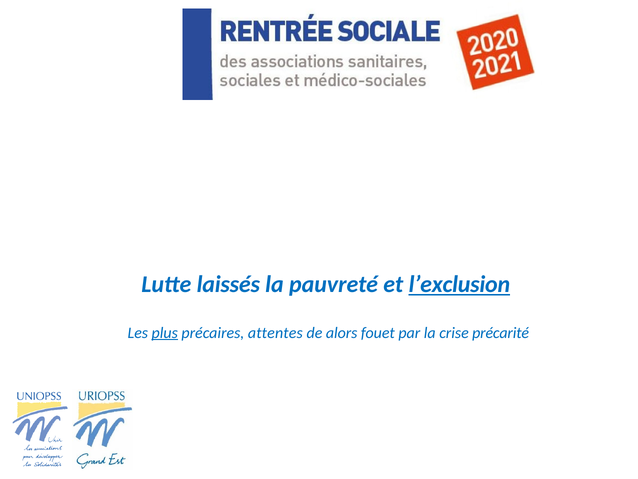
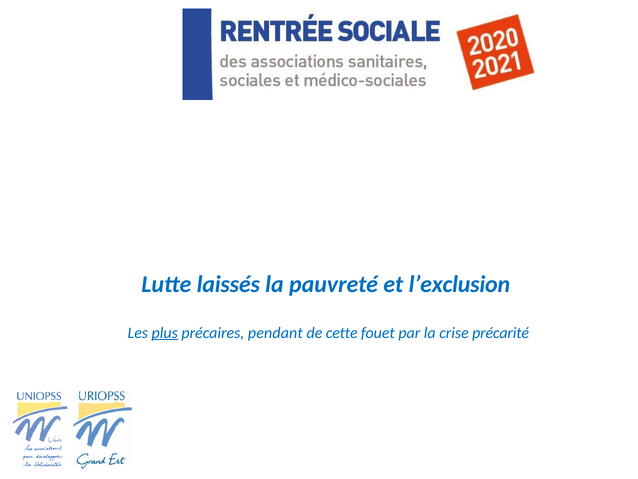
l’exclusion underline: present -> none (459, 284)
attentes: attentes -> pendant (275, 332)
alors: alors -> cette (342, 332)
